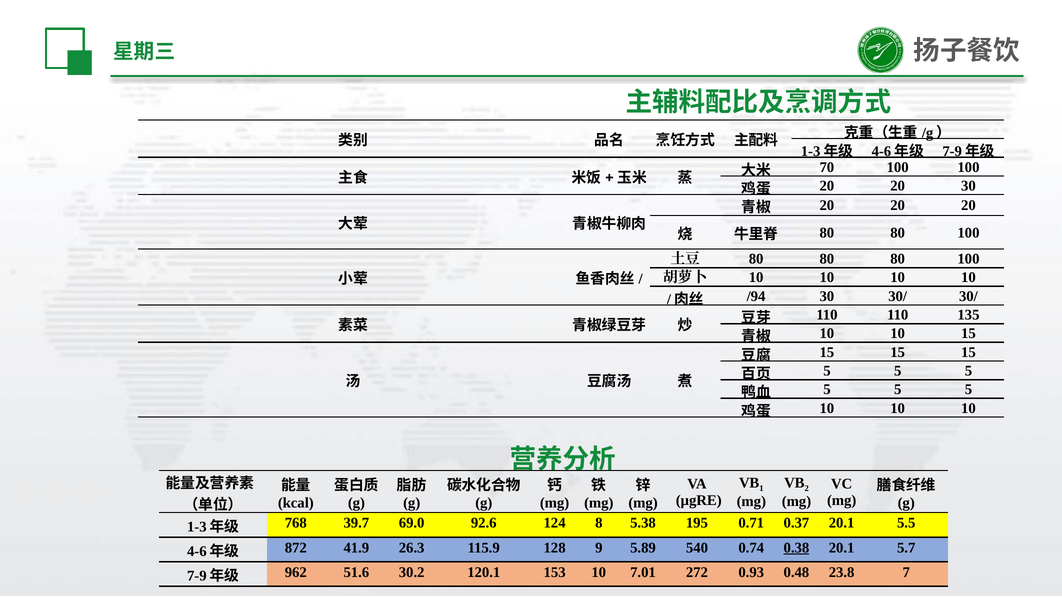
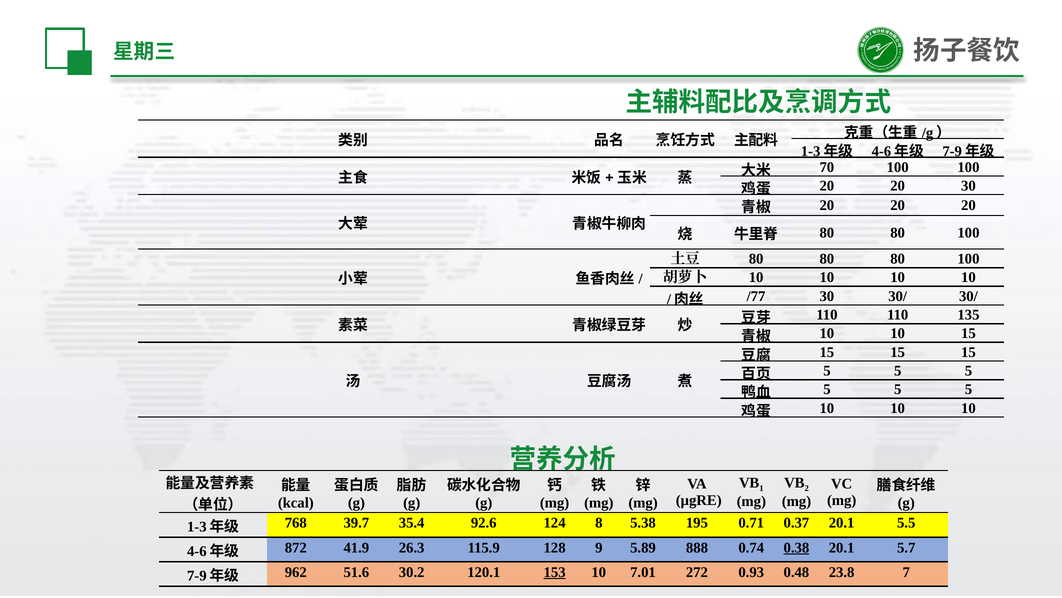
/94: /94 -> /77 (756, 296)
69.0: 69.0 -> 35.4 (412, 523)
540: 540 -> 888 (697, 547)
153 underline: none -> present (555, 572)
